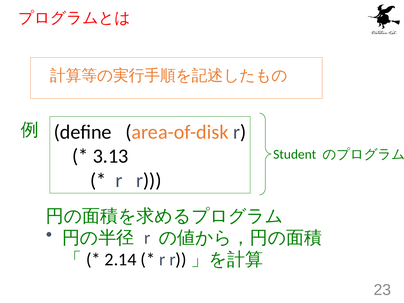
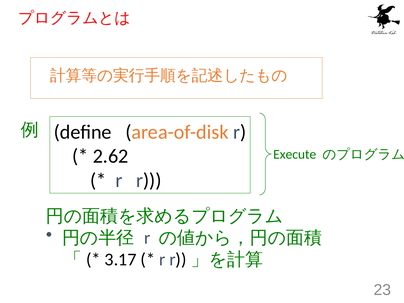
3.13: 3.13 -> 2.62 (111, 156)
Student: Student -> Execute (295, 154)
2.14: 2.14 -> 3.17 (121, 259)
